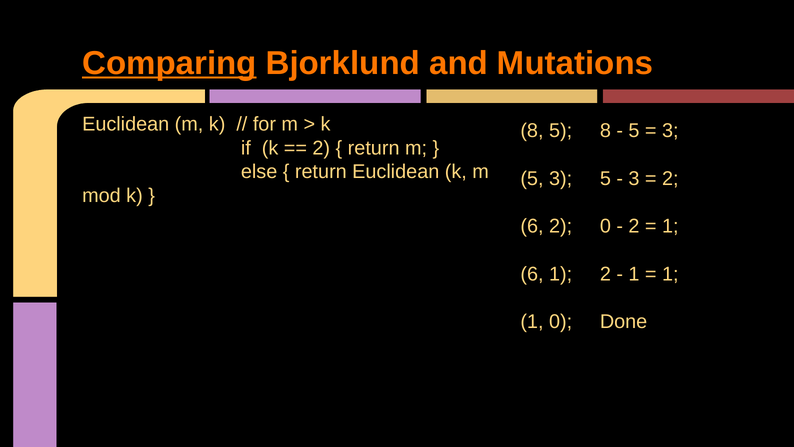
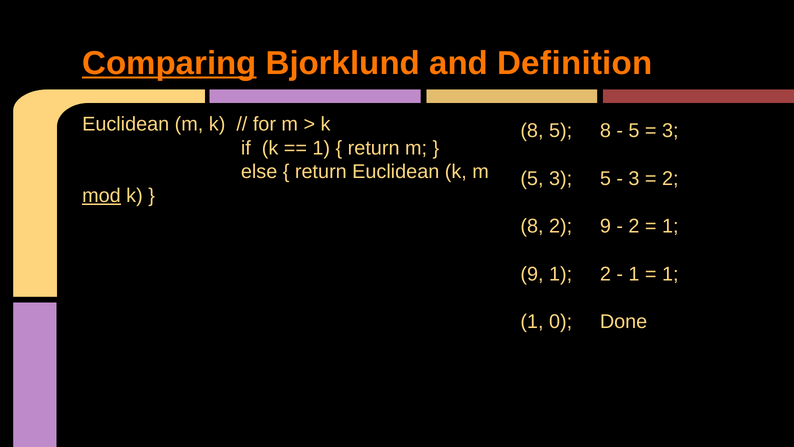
Mutations: Mutations -> Definition (575, 63)
2: 2 -> 1 (321, 148)
mod underline: none -> present (101, 196)
6: 6 -> 8 (532, 226)
2 0: 0 -> 9 (605, 226)
6: 6 -> 9 (532, 274)
